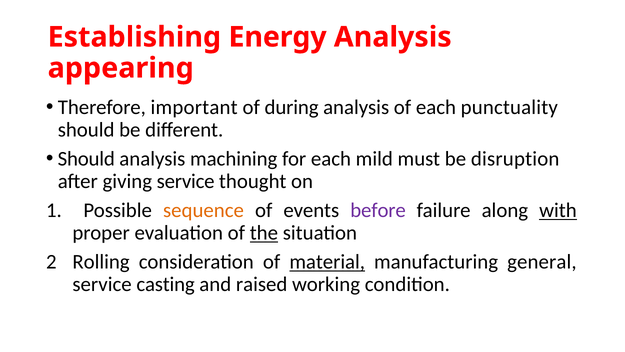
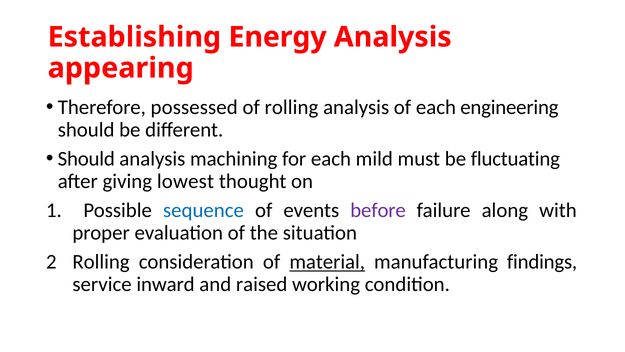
important: important -> possessed (194, 107)
of during: during -> rolling (291, 107)
punctuality: punctuality -> engineering (509, 107)
disruption: disruption -> fluctuating (515, 159)
giving service: service -> lowest (185, 181)
sequence colour: orange -> blue (204, 210)
with underline: present -> none (558, 210)
the underline: present -> none (264, 233)
general: general -> findings (542, 262)
casting: casting -> inward (166, 284)
